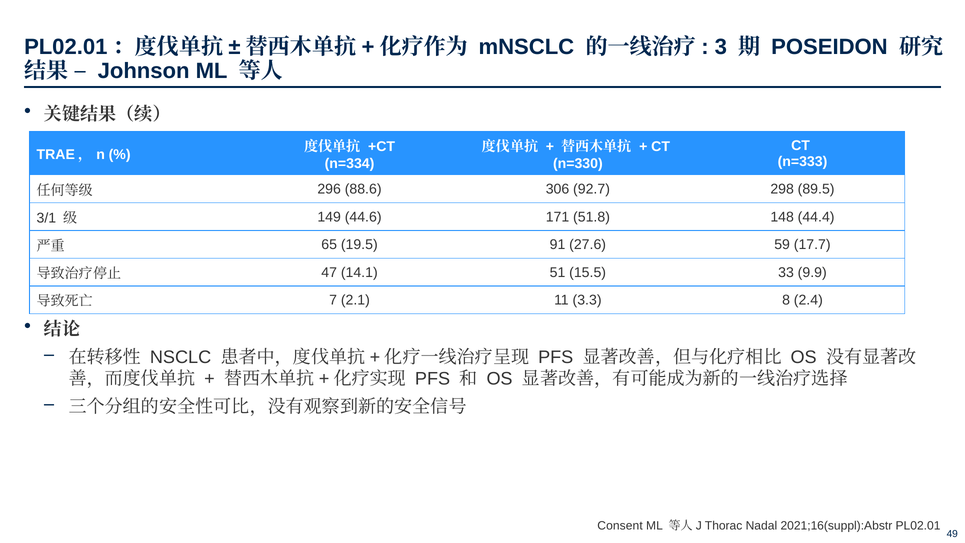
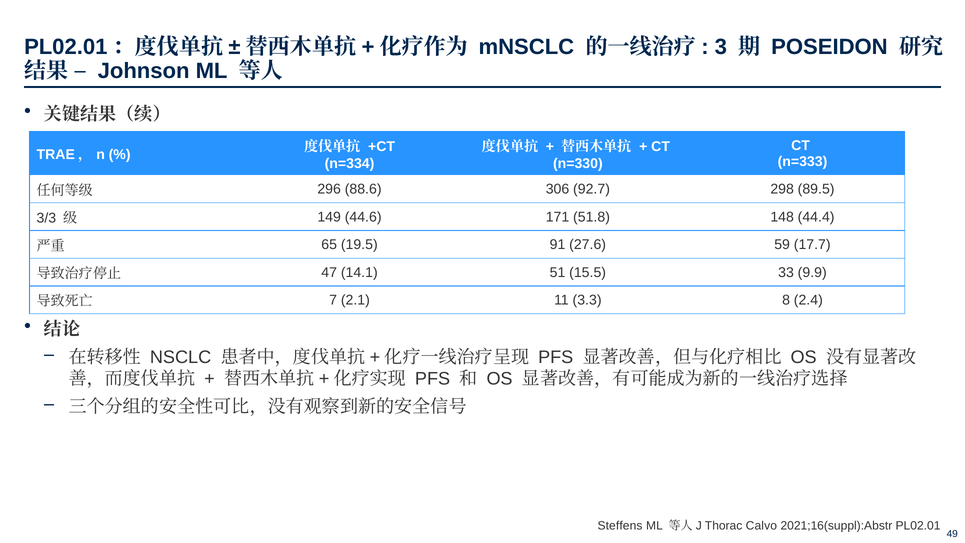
3/1: 3/1 -> 3/3 (46, 218)
Consent: Consent -> Steffens (620, 526)
Nadal: Nadal -> Calvo (761, 526)
